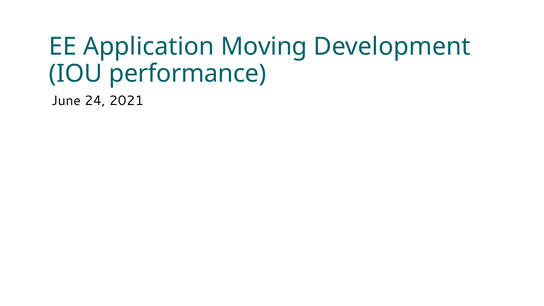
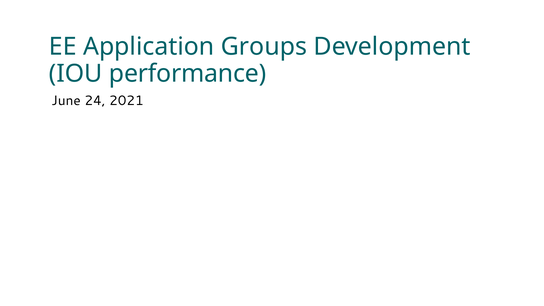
Moving: Moving -> Groups (264, 47)
